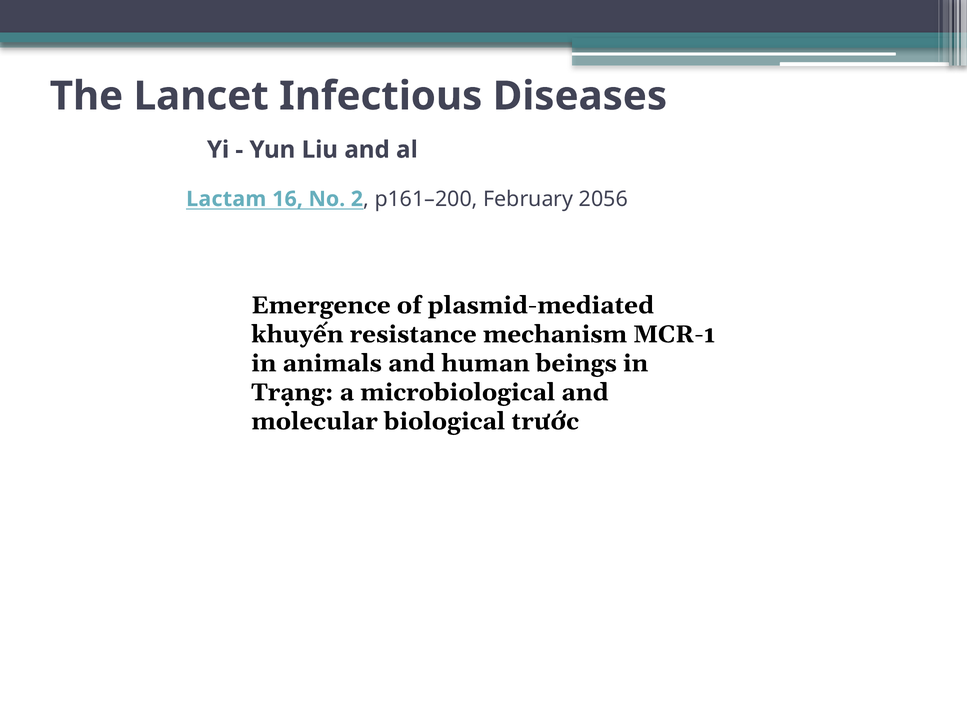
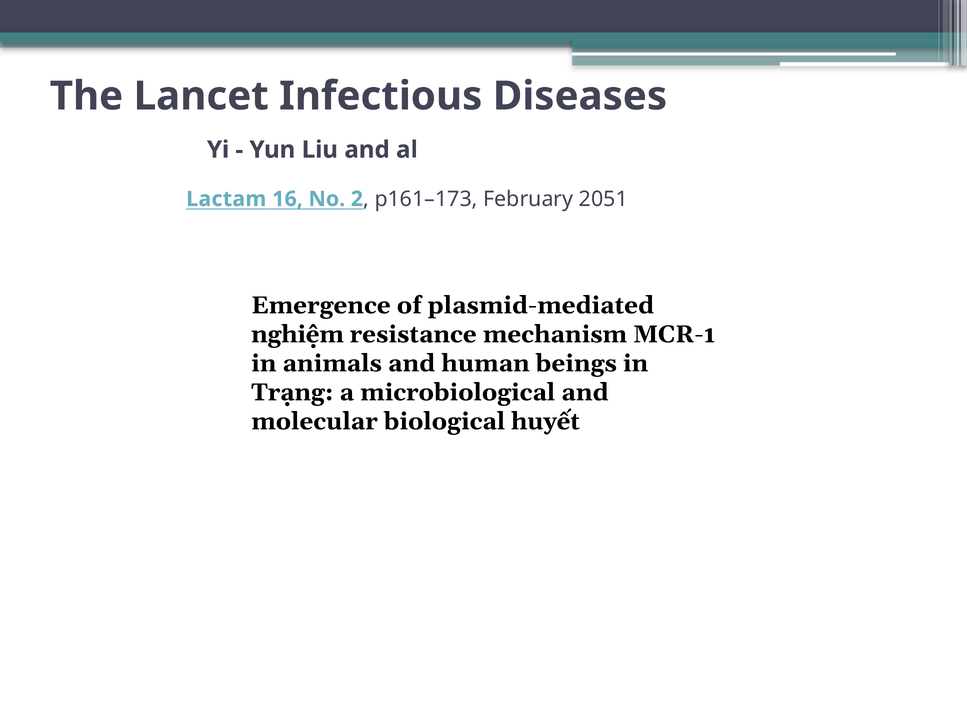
p161–200: p161–200 -> p161–173 (426, 199)
2056: 2056 -> 2051 (603, 199)
khuyến: khuyến -> nghiệm (297, 334)
trước: trước -> huyết (545, 421)
